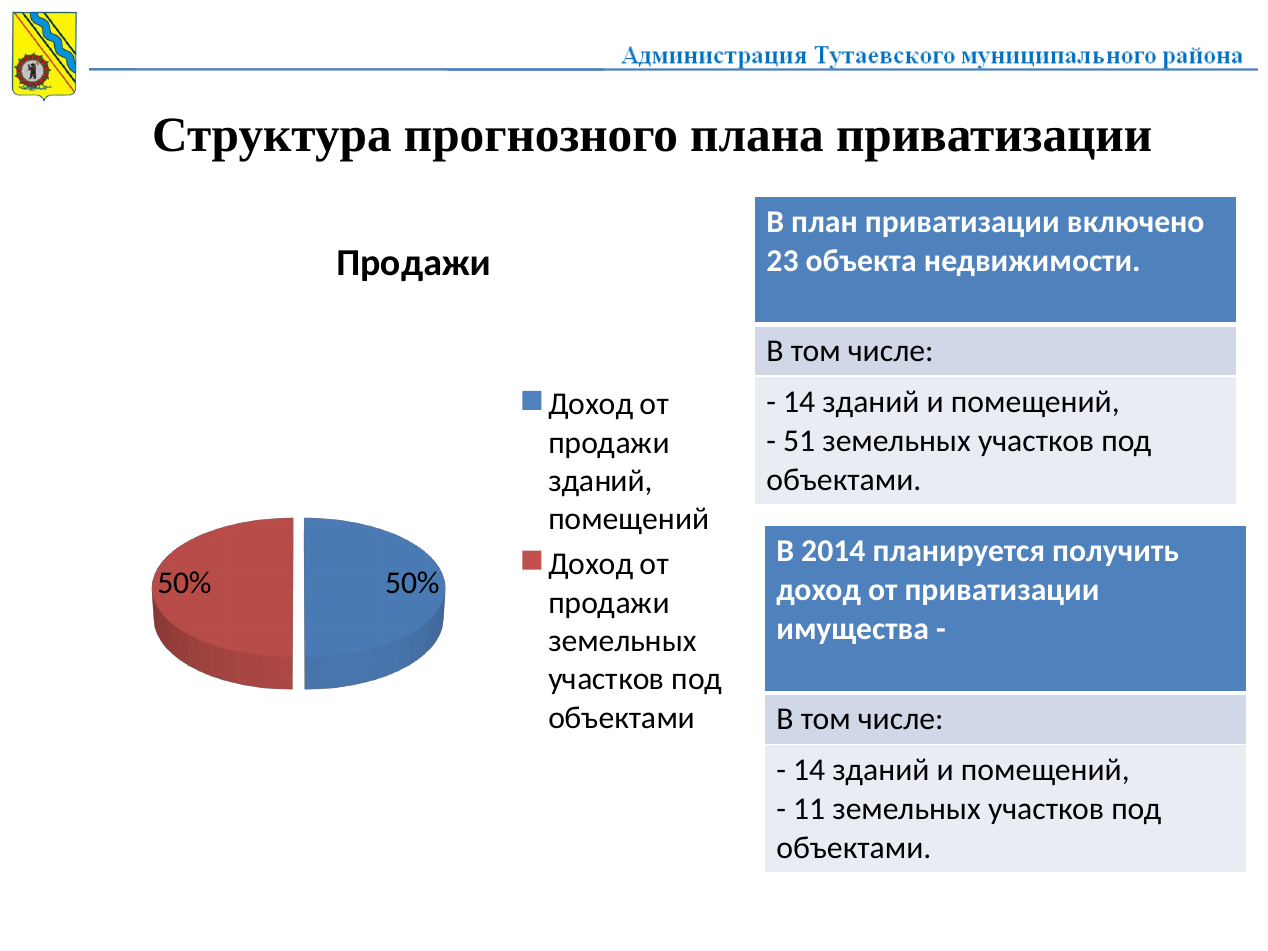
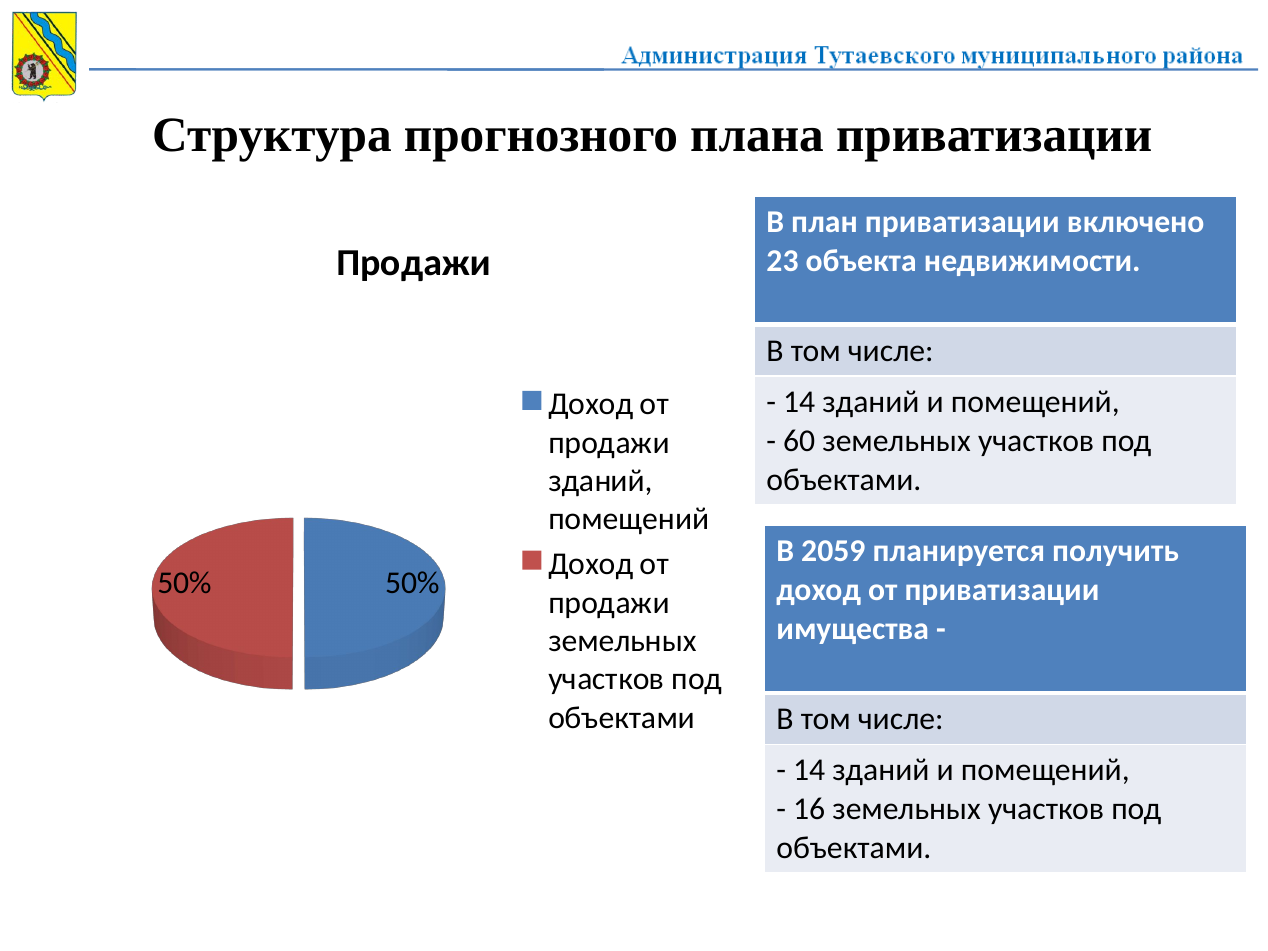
51: 51 -> 60 (799, 441)
2014: 2014 -> 2059 (833, 552)
11: 11 -> 16 (809, 809)
